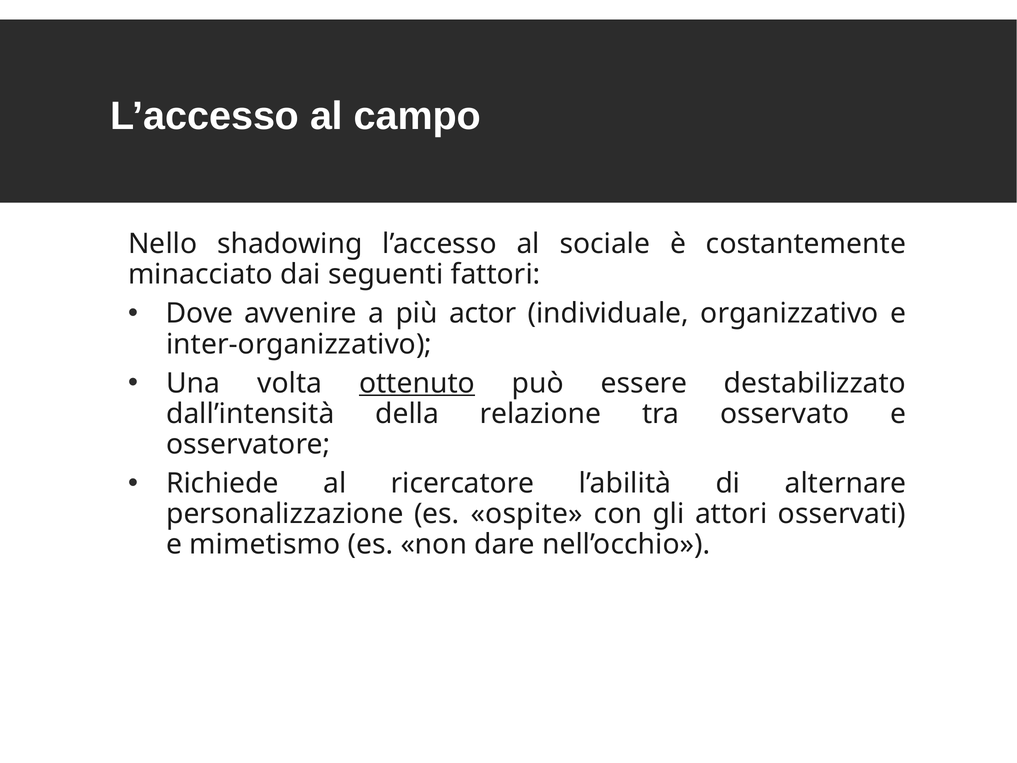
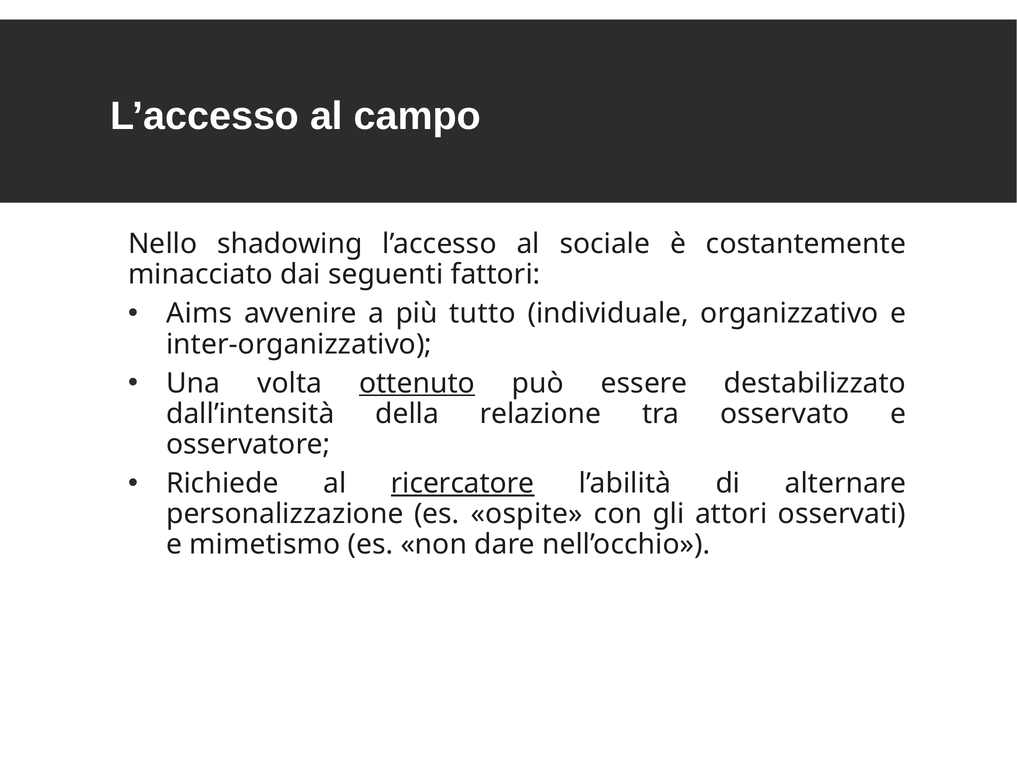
Dove: Dove -> Aims (199, 314)
actor: actor -> tutto (483, 314)
ricercatore underline: none -> present (463, 483)
